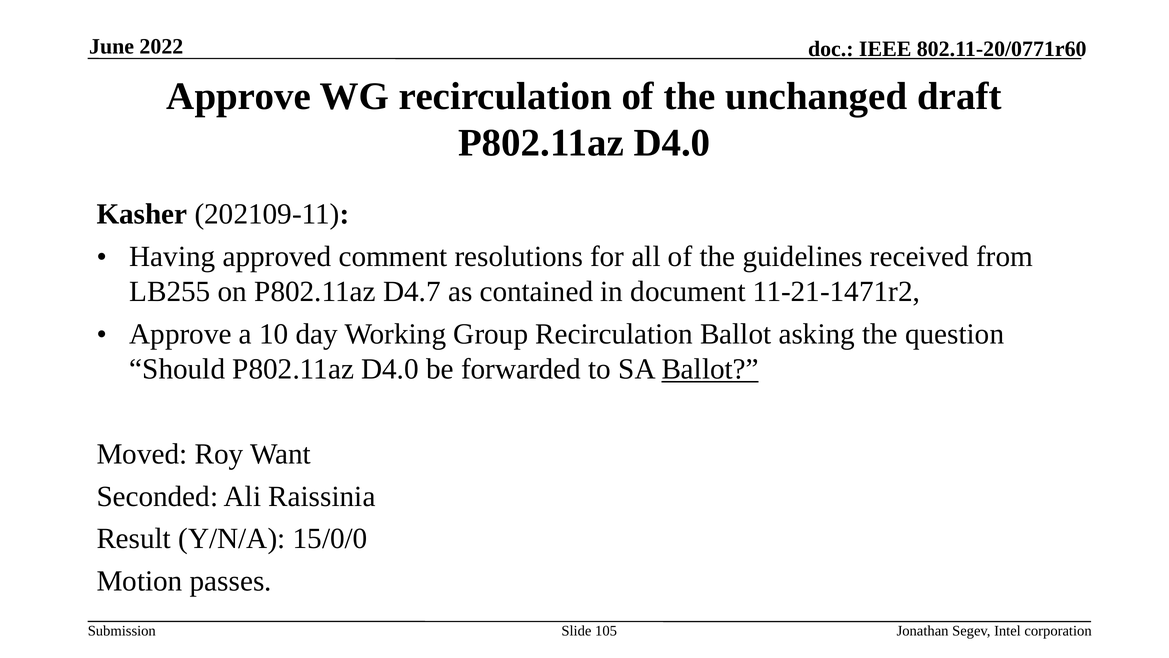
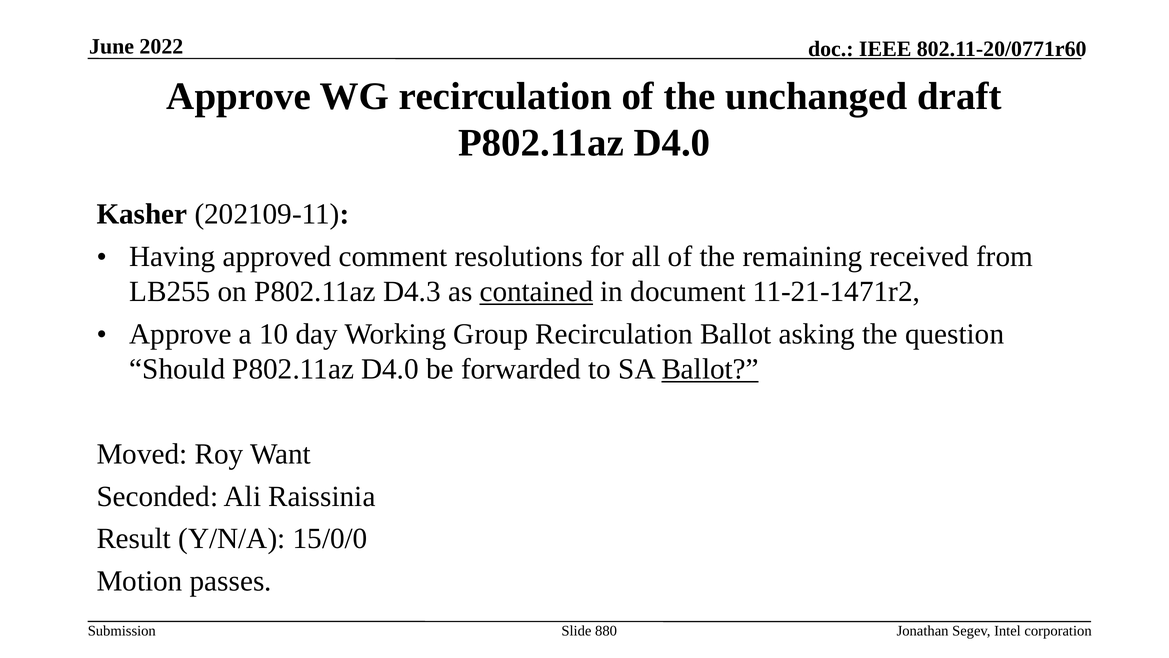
guidelines: guidelines -> remaining (803, 256)
D4.7: D4.7 -> D4.3 (412, 291)
contained underline: none -> present (536, 291)
105: 105 -> 880 (606, 631)
